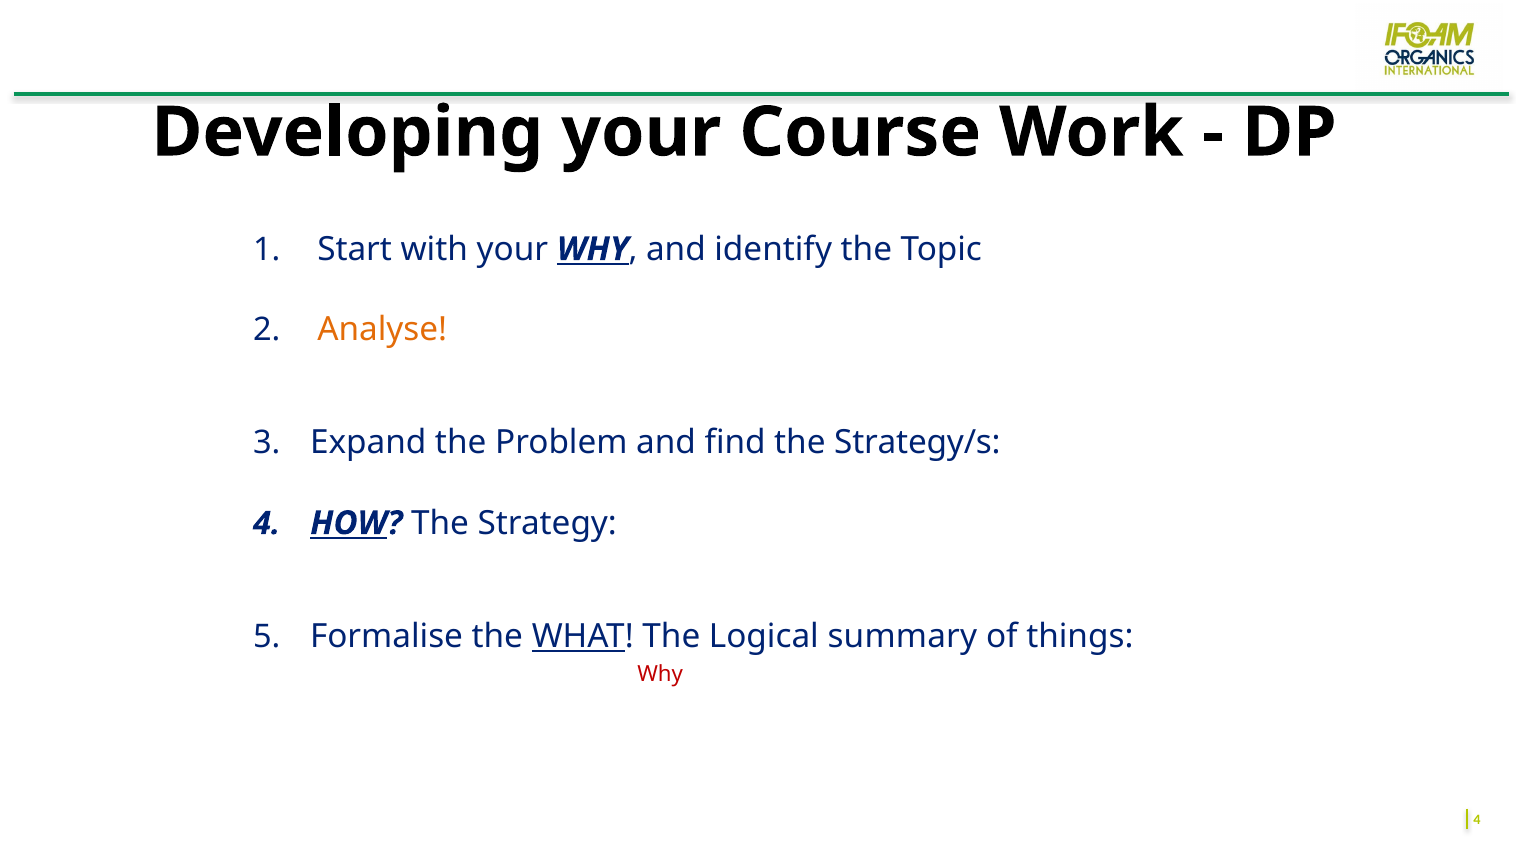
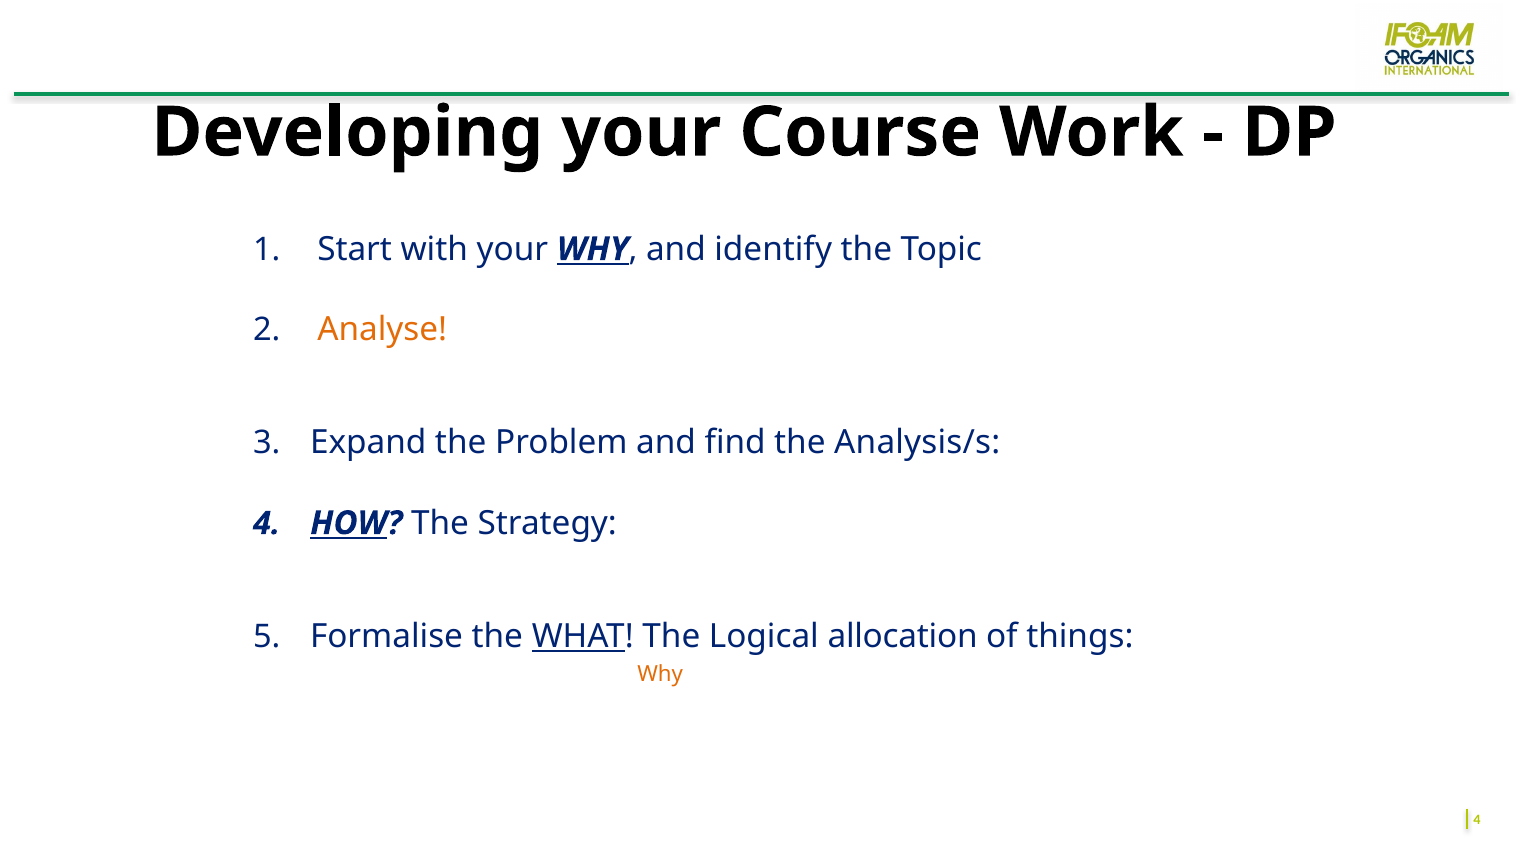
Strategy/s: Strategy/s -> Analysis/s (917, 443)
summary: summary -> allocation (903, 637)
Why colour: red -> orange (660, 675)
